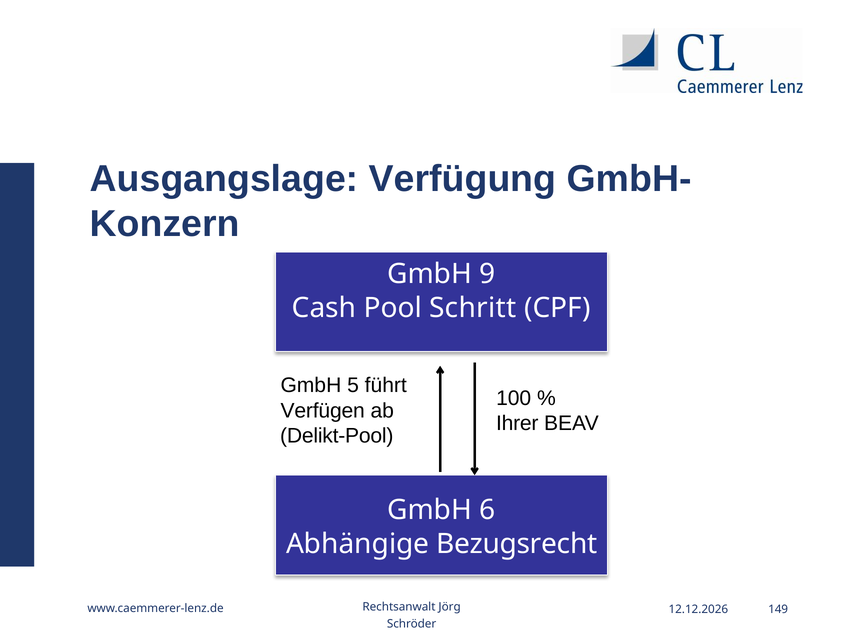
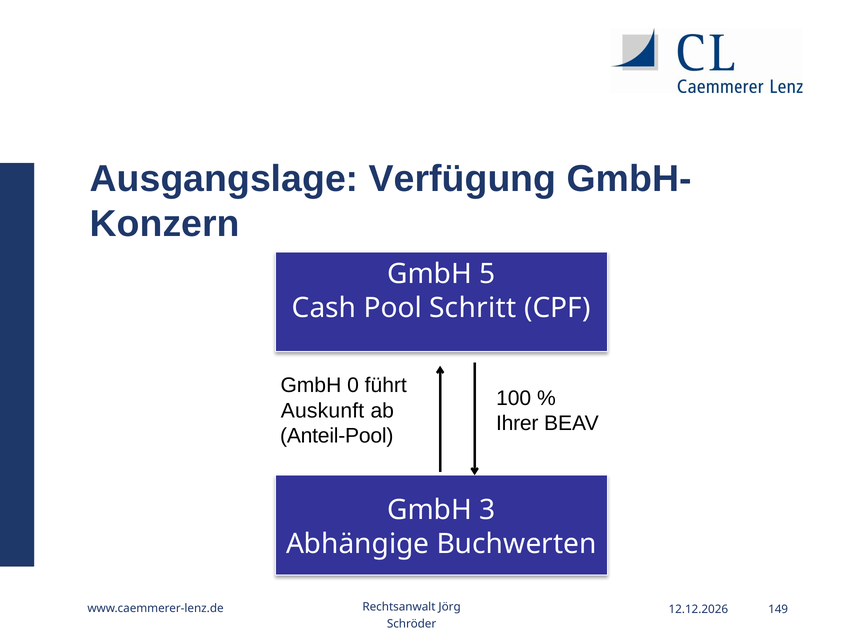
9: 9 -> 5 (487, 274)
5: 5 -> 0 (353, 385)
Verfügen: Verfügen -> Auskunft (322, 411)
Delikt-Pool: Delikt-Pool -> Anteil-Pool (337, 436)
6: 6 -> 3 (487, 510)
Bezugsrecht: Bezugsrecht -> Buchwerten (517, 544)
